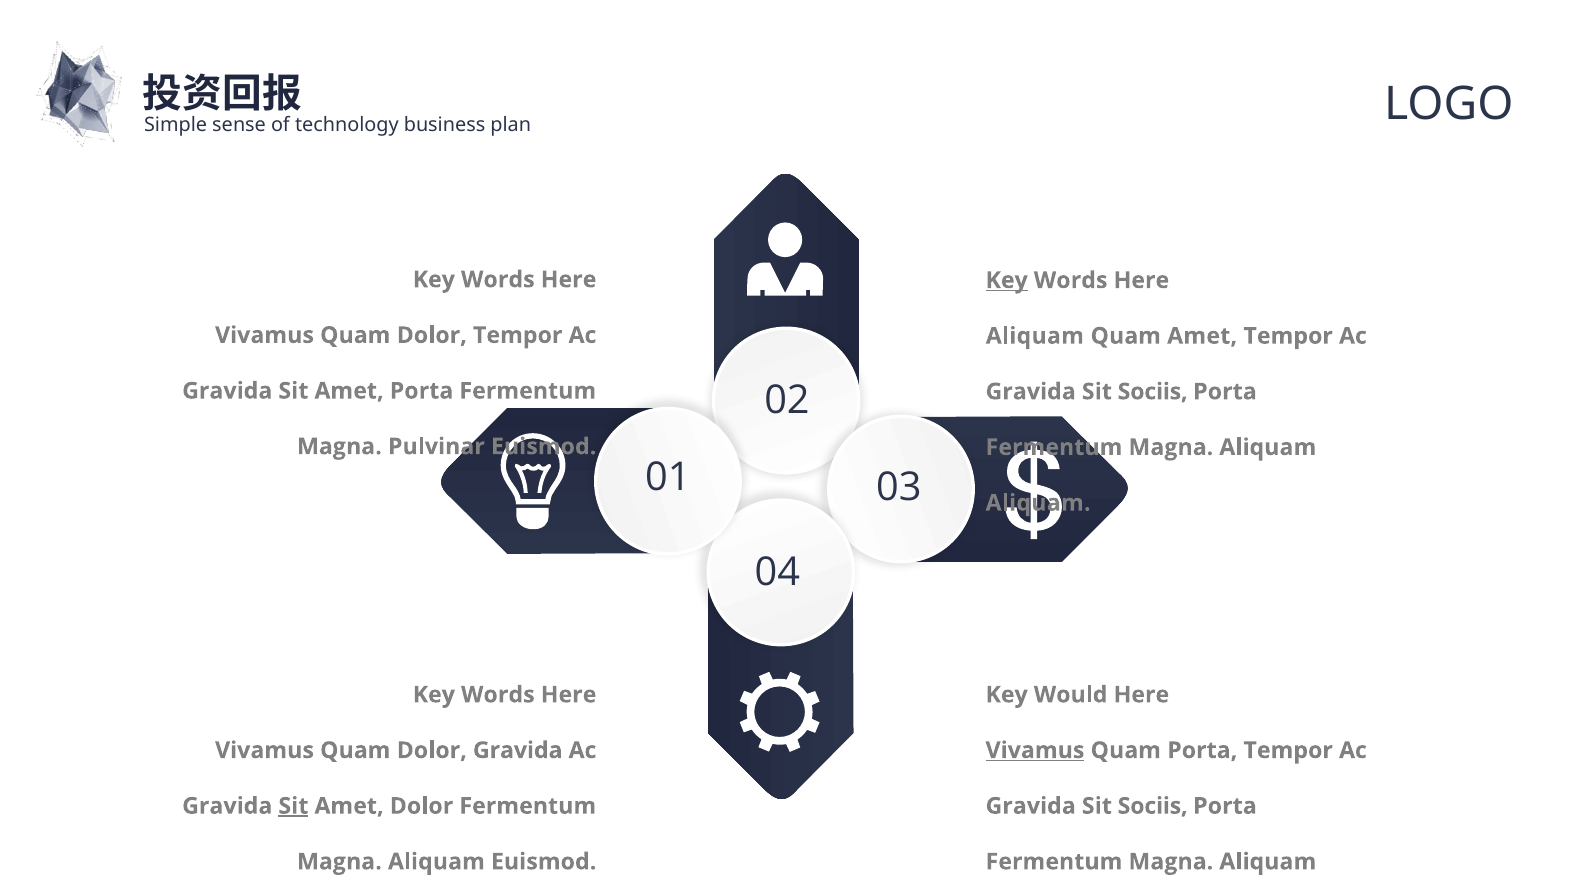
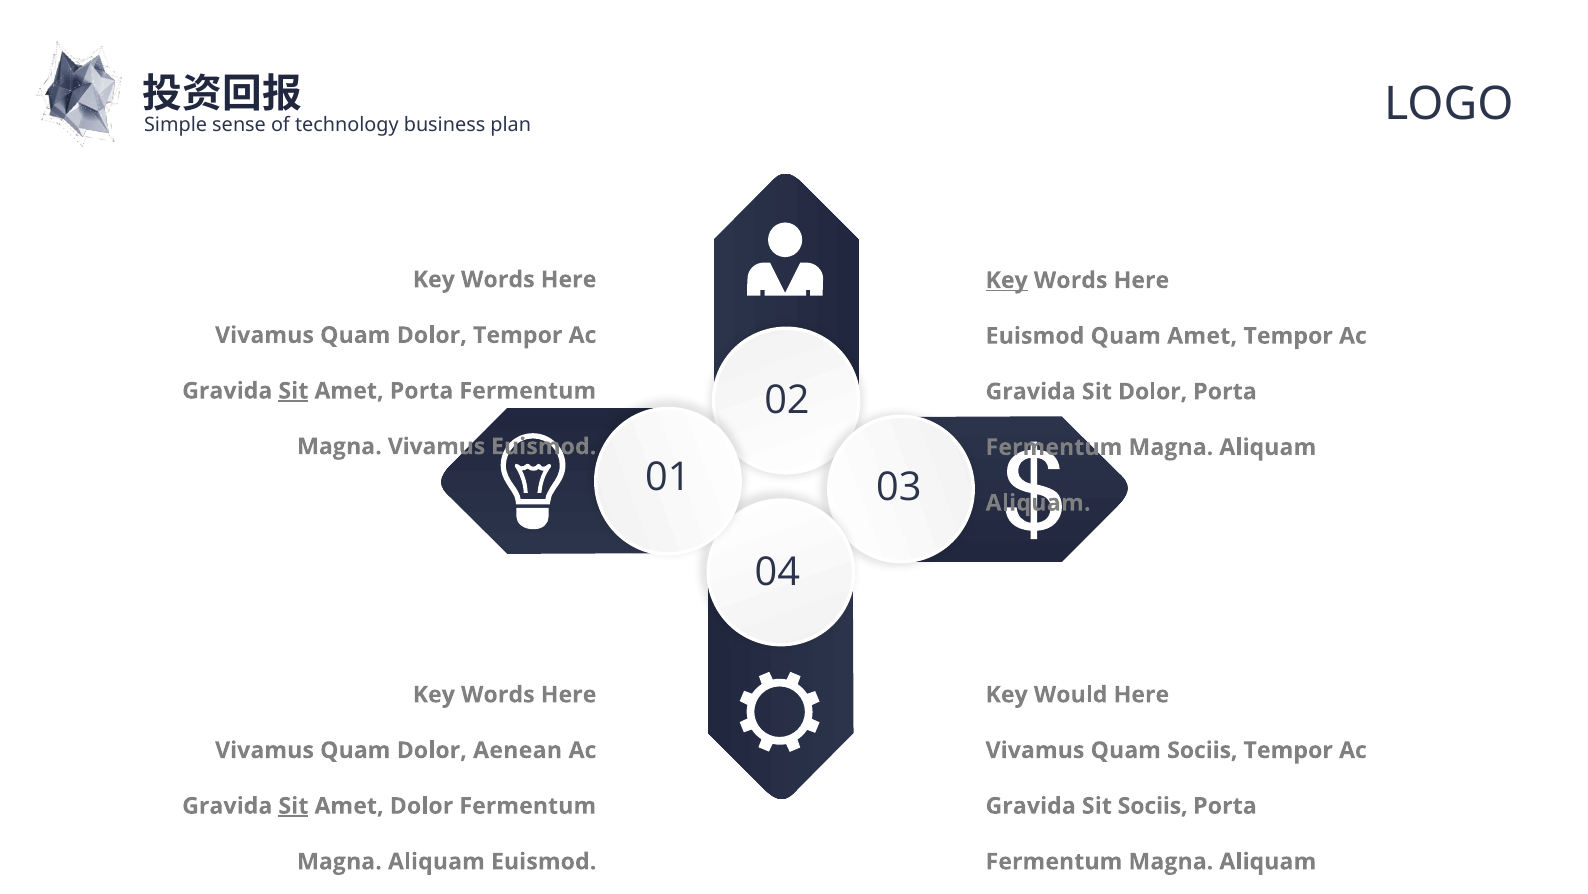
Aliquam: Aliquam -> Euismod (1035, 336)
Sit underline: none -> present (293, 391)
Sociis: Sociis -> Dolor (1153, 391)
Magna Pulvinar: Pulvinar -> Vivamus (437, 446)
Dolor Gravida: Gravida -> Aenean (518, 750)
Vivamus underline: present -> none (1035, 750)
Quam Porta: Porta -> Sociis (1202, 750)
